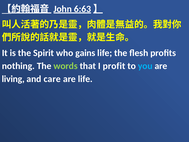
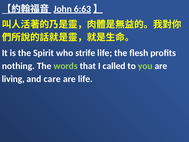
gains: gains -> strife (85, 53)
profit: profit -> called (114, 66)
you colour: light blue -> light green (145, 66)
